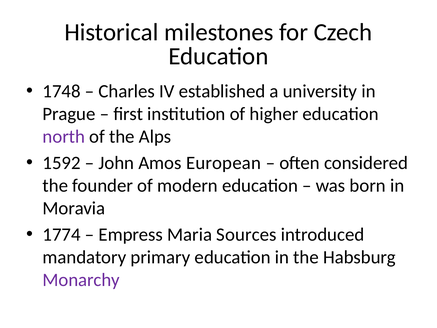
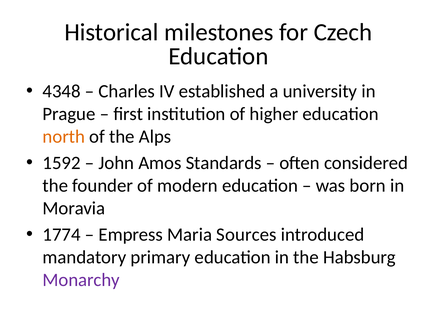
1748: 1748 -> 4348 (62, 91)
north colour: purple -> orange (64, 136)
European: European -> Standards (224, 163)
